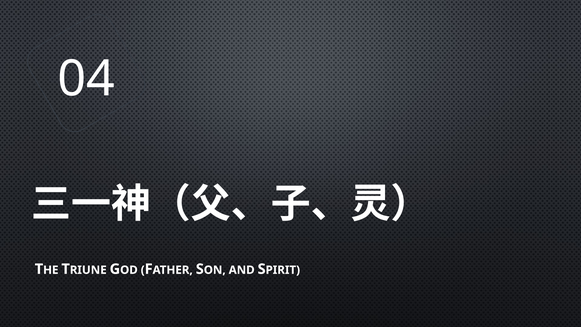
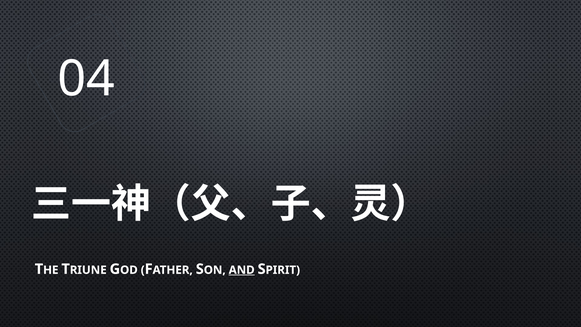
AND underline: none -> present (242, 270)
